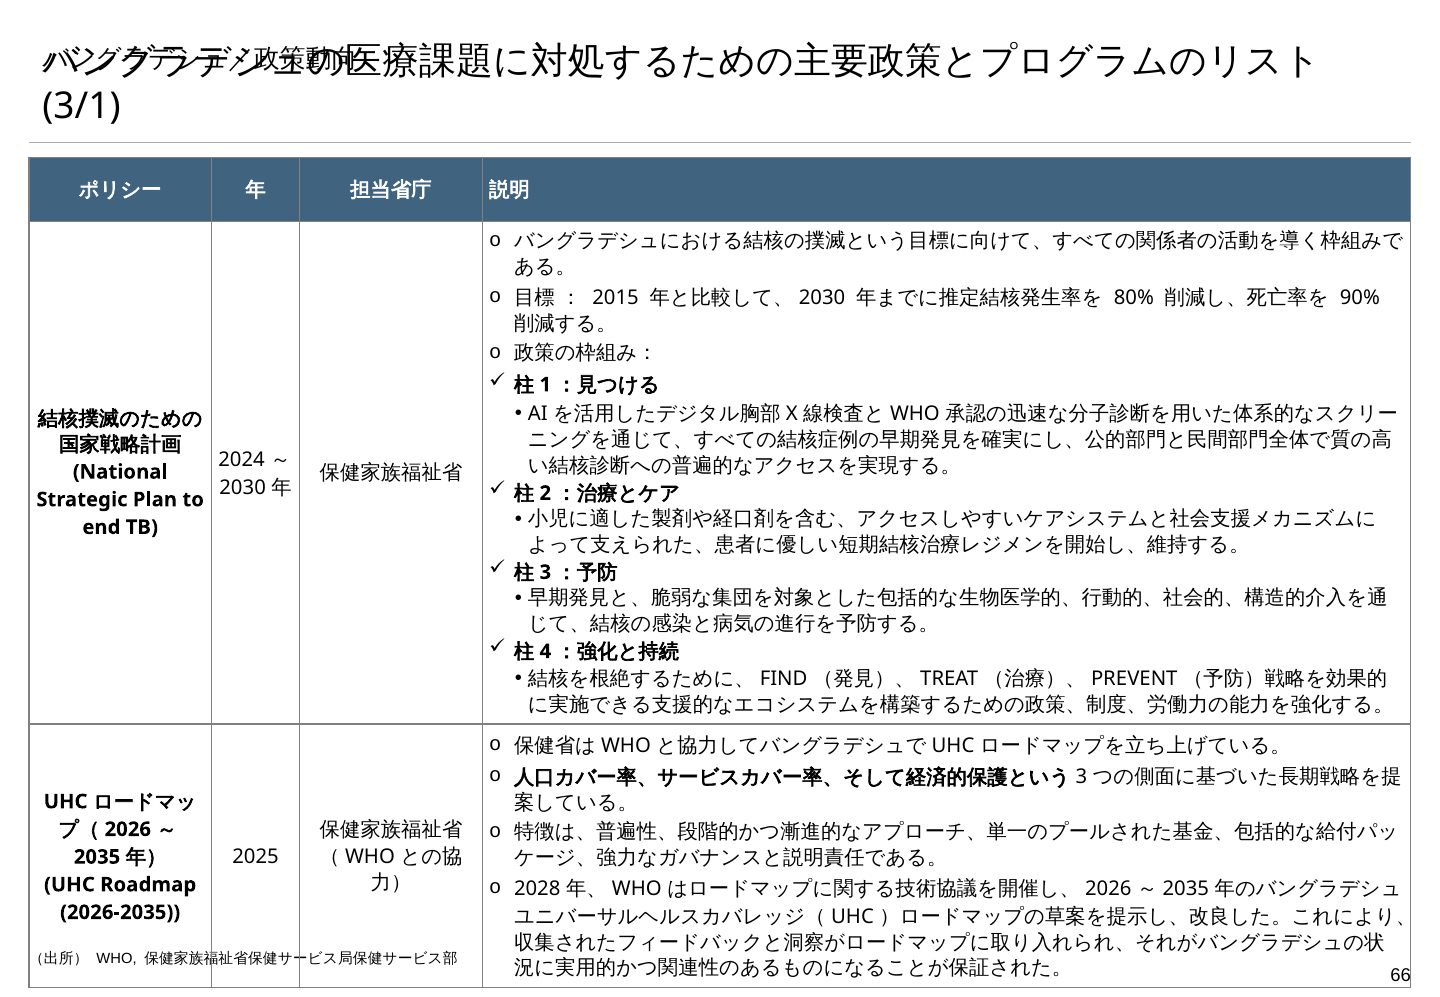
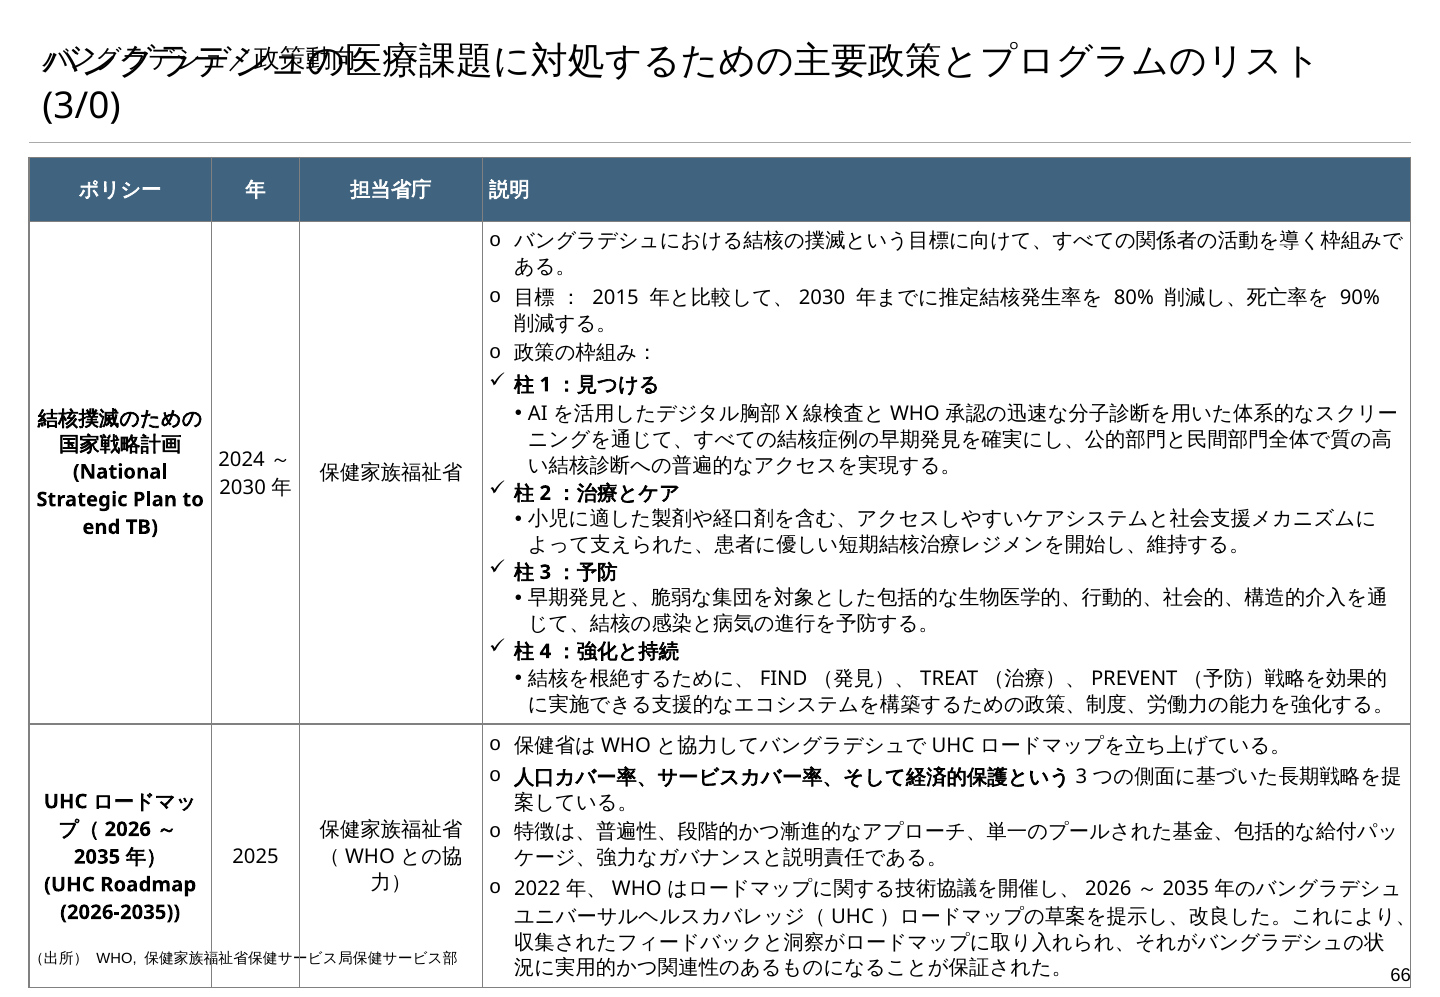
3/1: 3/1 -> 3/0 (81, 106)
2028: 2028 -> 2022 (537, 889)
